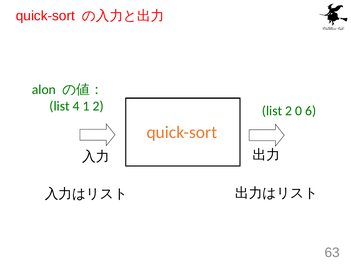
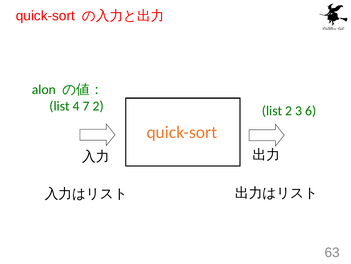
1: 1 -> 7 (86, 106)
0: 0 -> 3 (299, 111)
